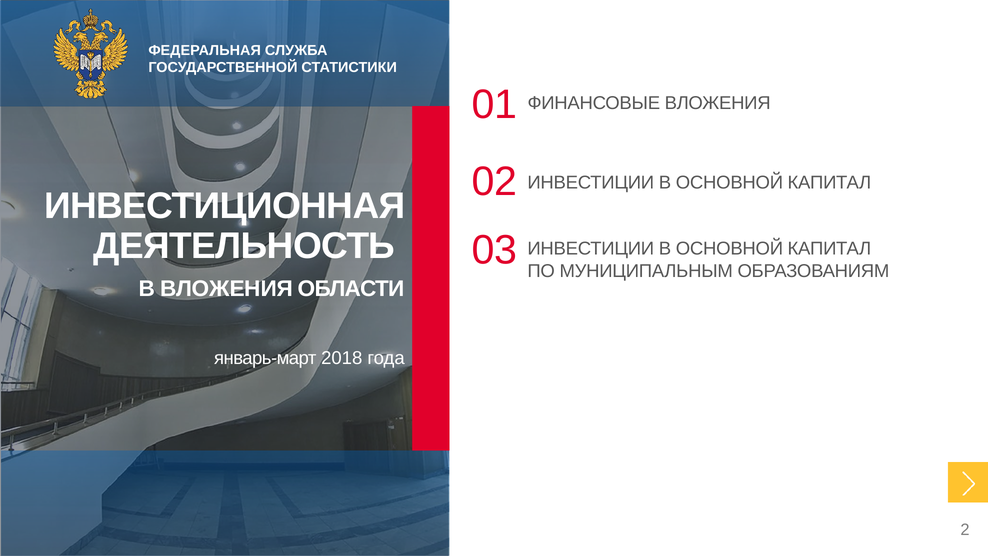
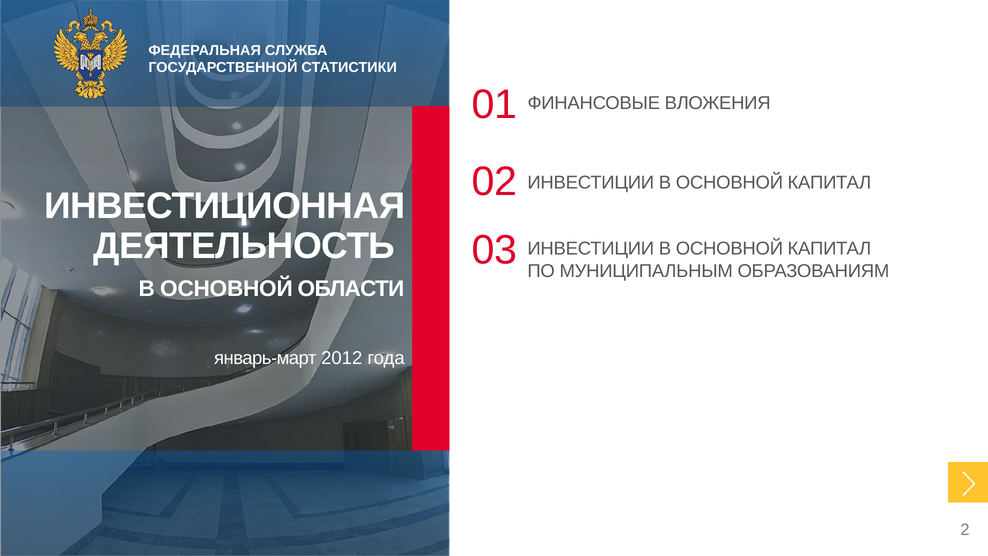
ВЛОЖЕНИЯ: ВЛОЖЕНИЯ -> ОСНОВНОЙ (227, 289)
2018: 2018 -> 2012 (342, 358)
